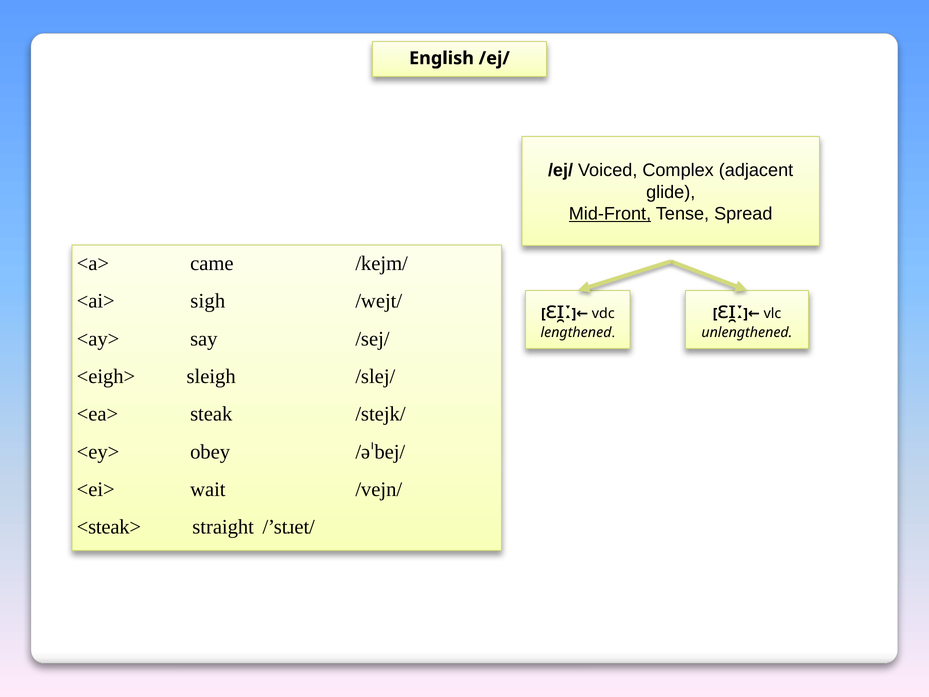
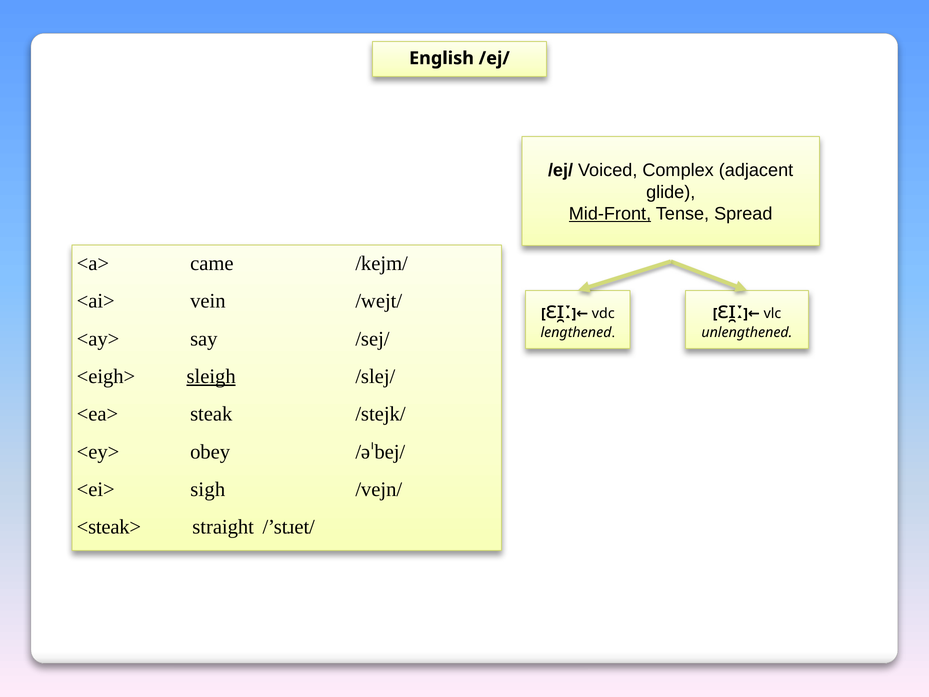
sigh: sigh -> vein (208, 301)
sleigh underline: none -> present (211, 376)
wait: wait -> sigh (208, 489)
